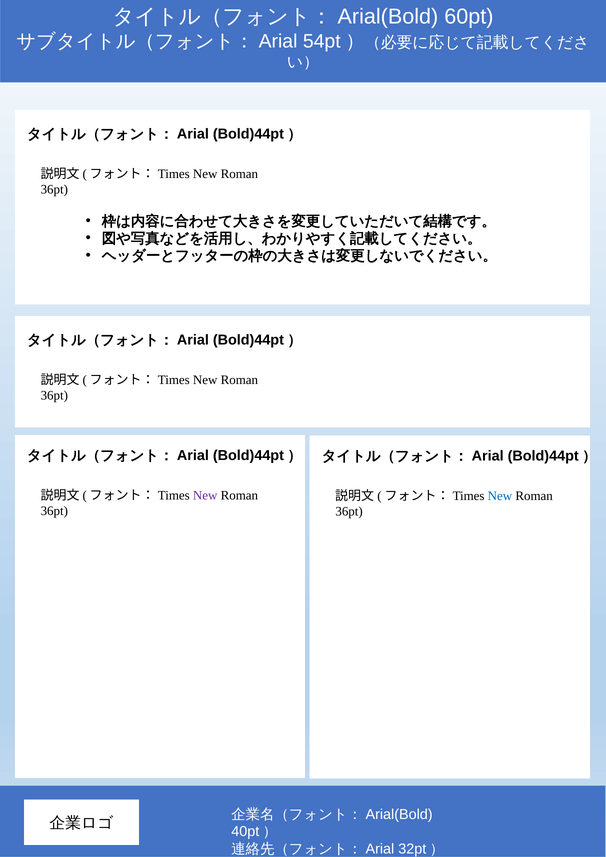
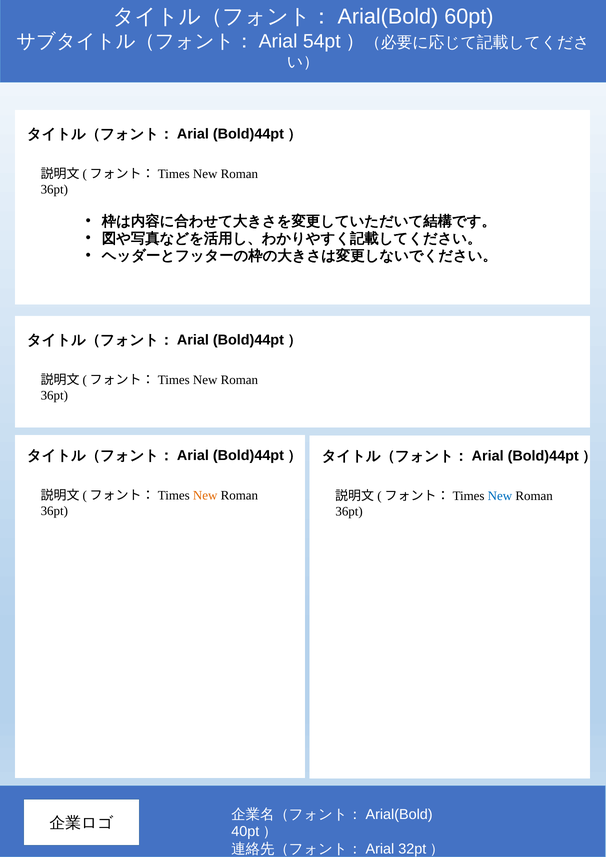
New colour: purple -> orange (205, 496)
